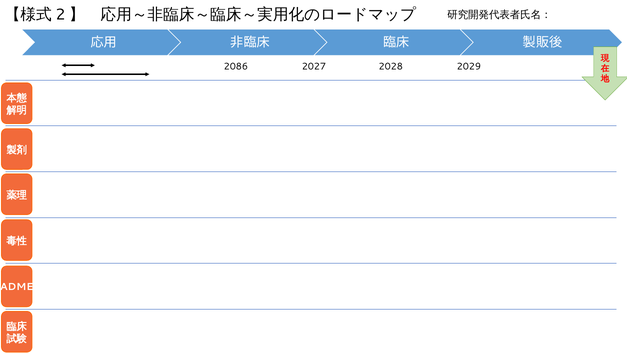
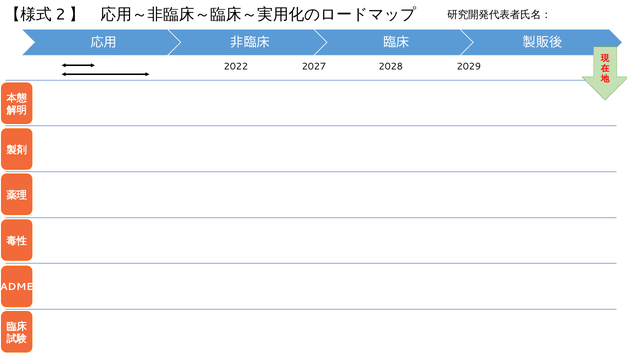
2086: 2086 -> 2022 (236, 67)
